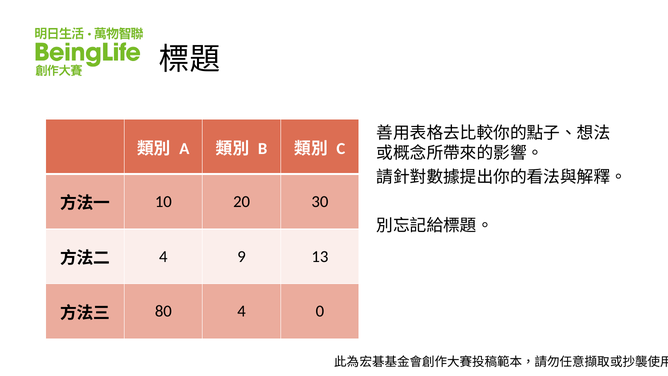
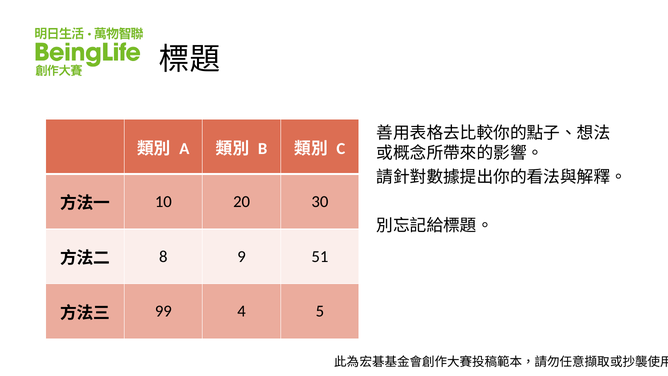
4: 4 -> 8 (163, 256)
13: 13 -> 51 (320, 256)
80: 80 -> 99 (163, 311)
0: 0 -> 5 (320, 311)
